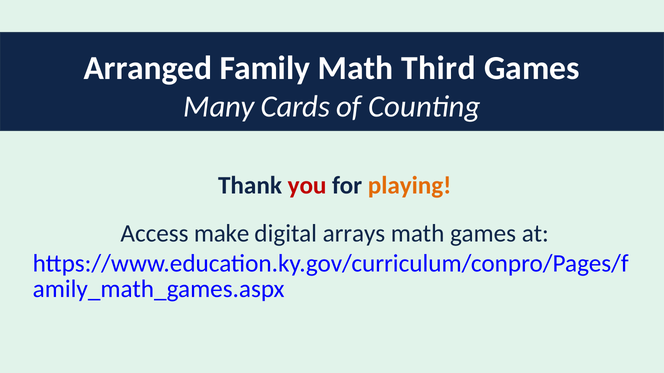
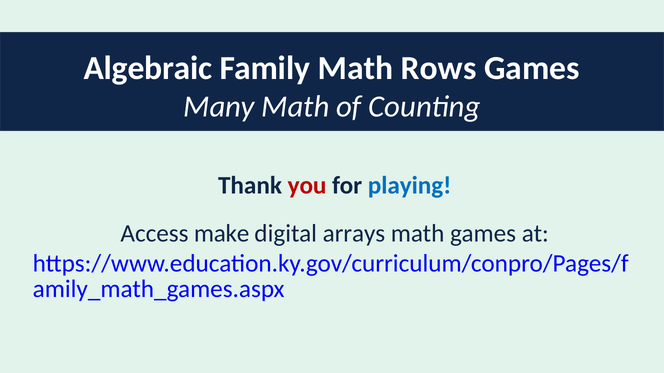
Arranged: Arranged -> Algebraic (148, 68)
Third: Third -> Rows (439, 68)
Many Cards: Cards -> Math (295, 107)
playing colour: orange -> blue (410, 186)
